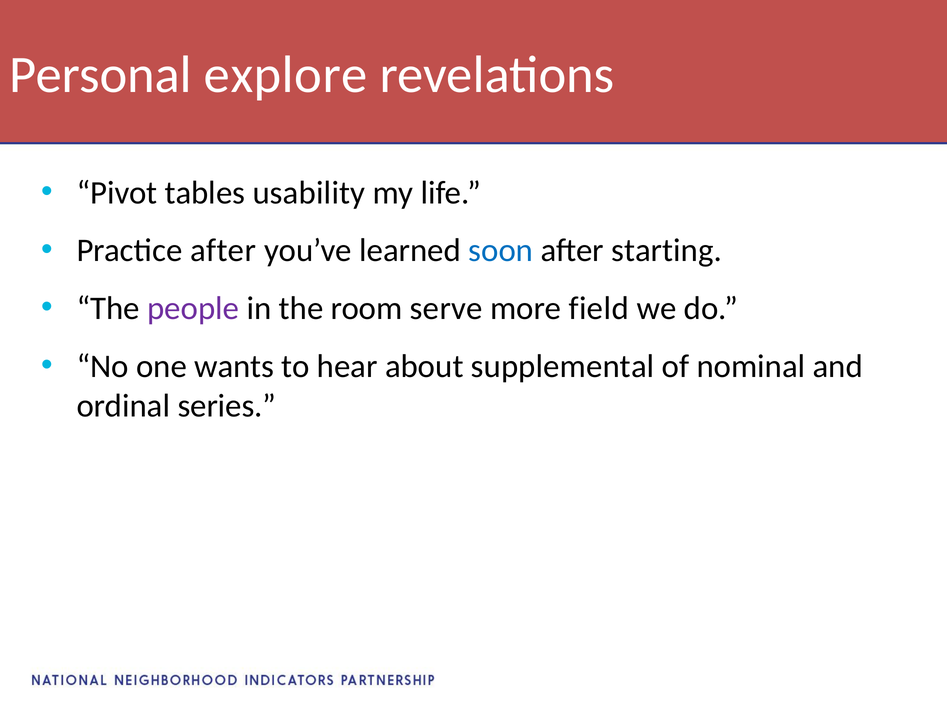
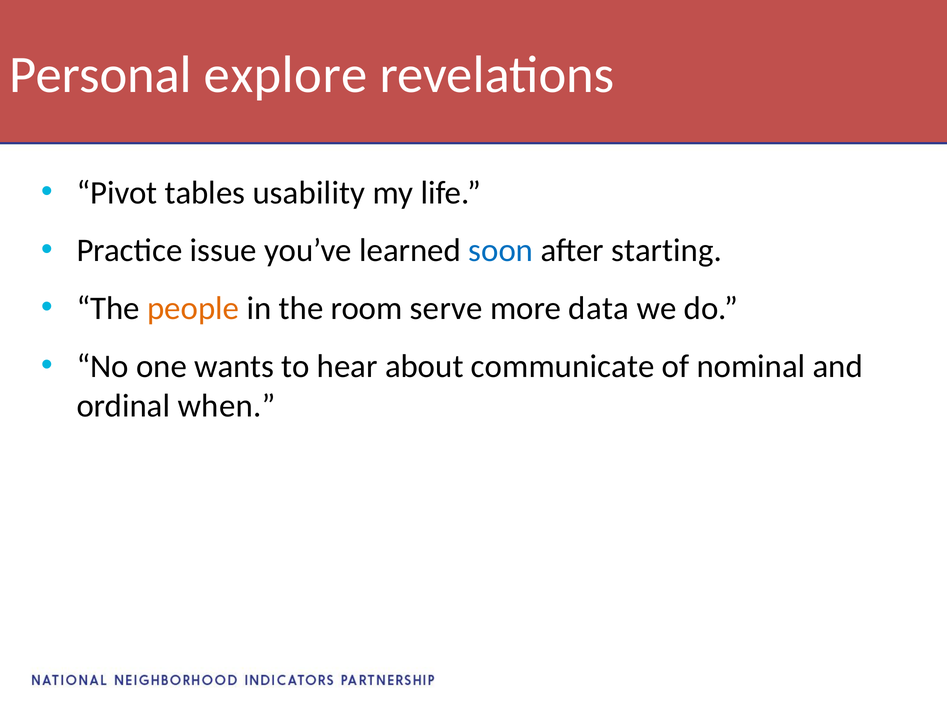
Practice after: after -> issue (223, 250)
people colour: purple -> orange (193, 308)
field: field -> data (599, 308)
supplemental: supplemental -> communicate (563, 366)
series: series -> when (227, 405)
